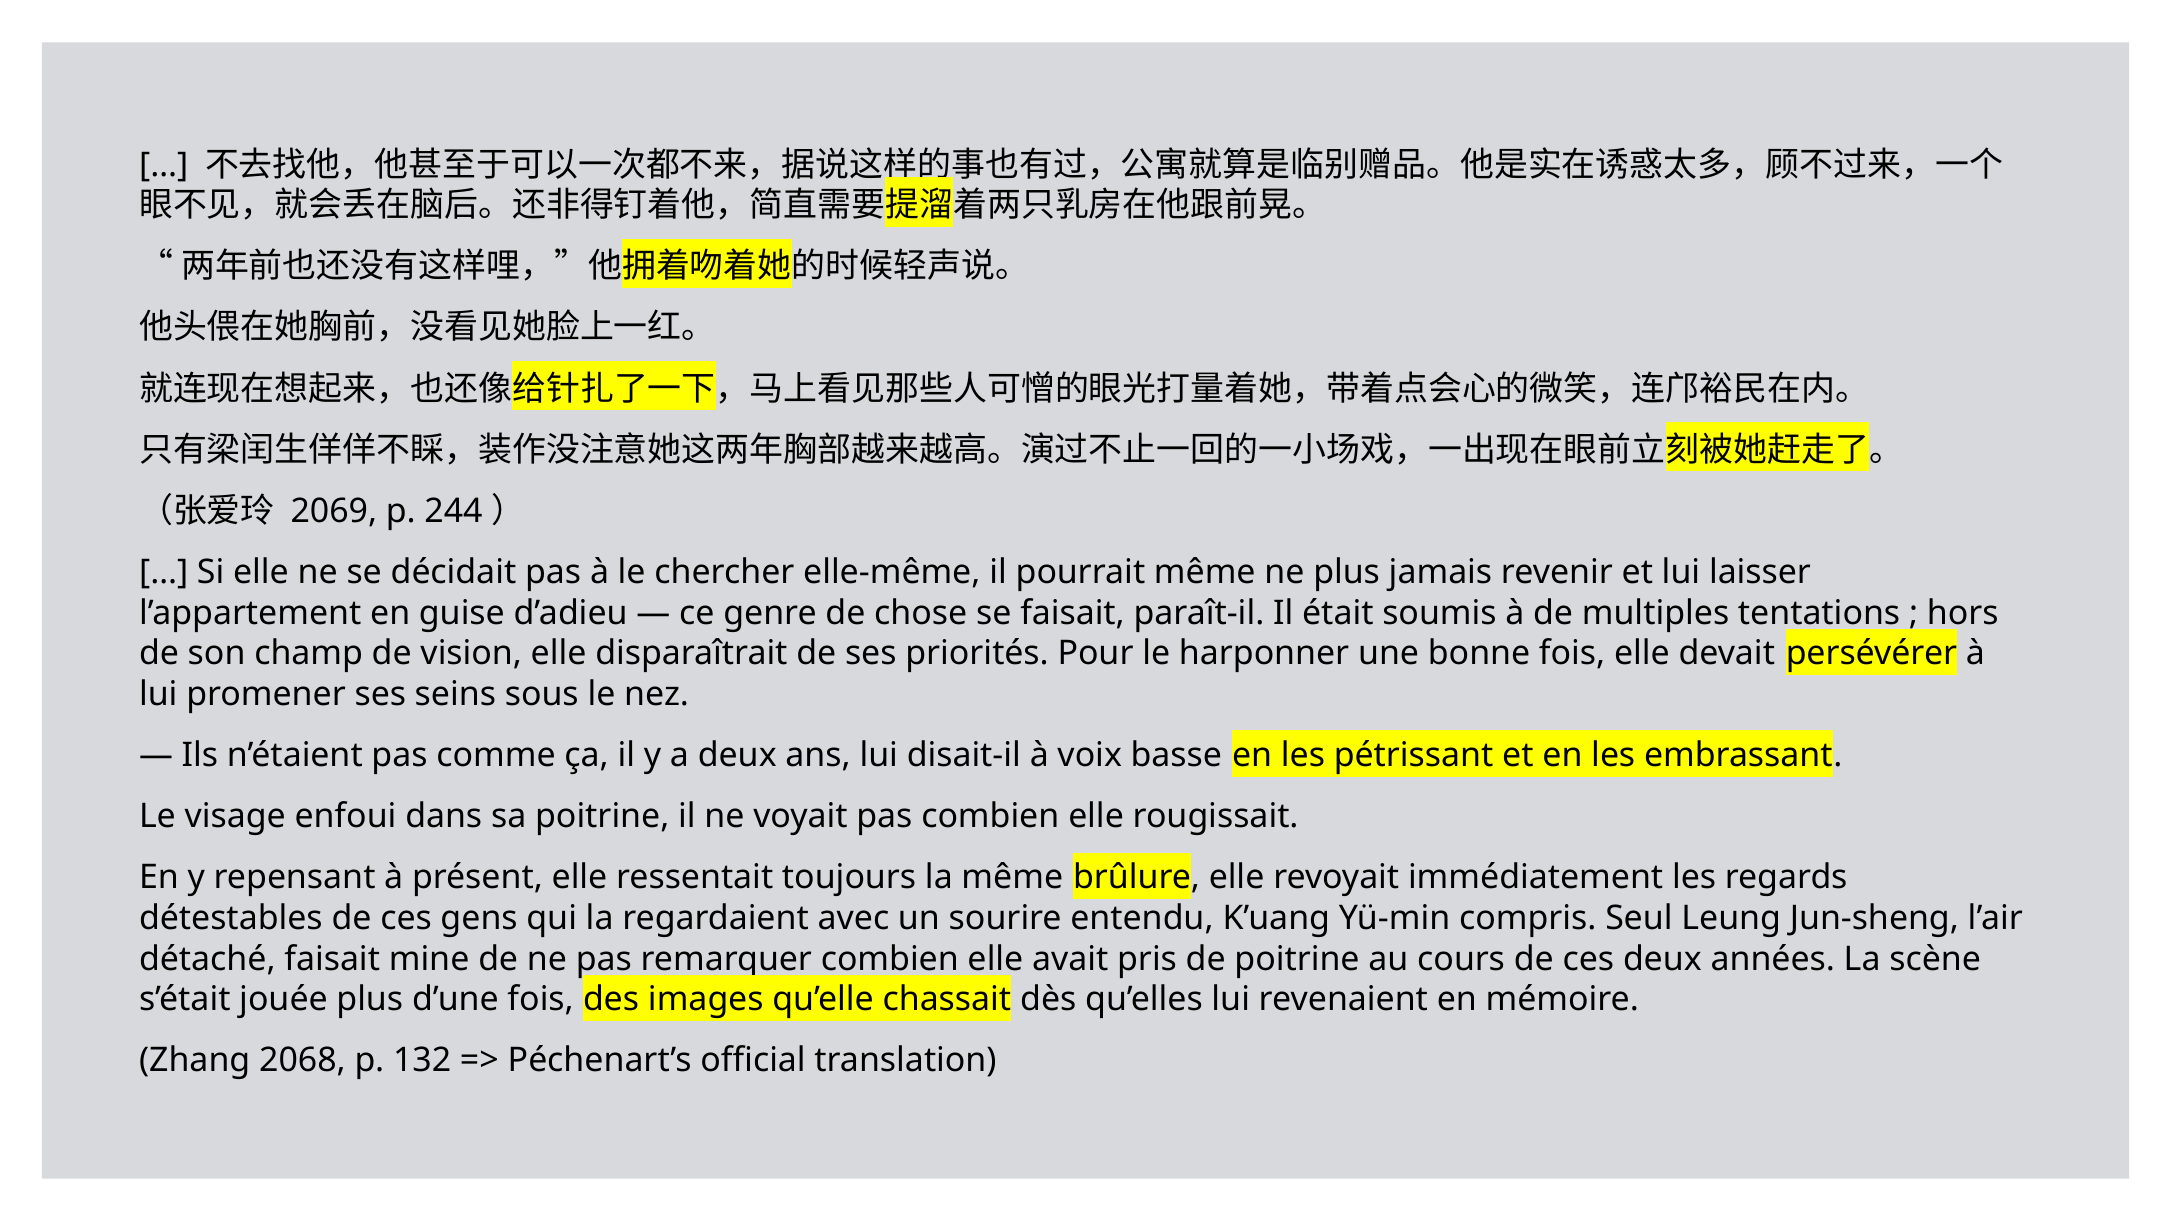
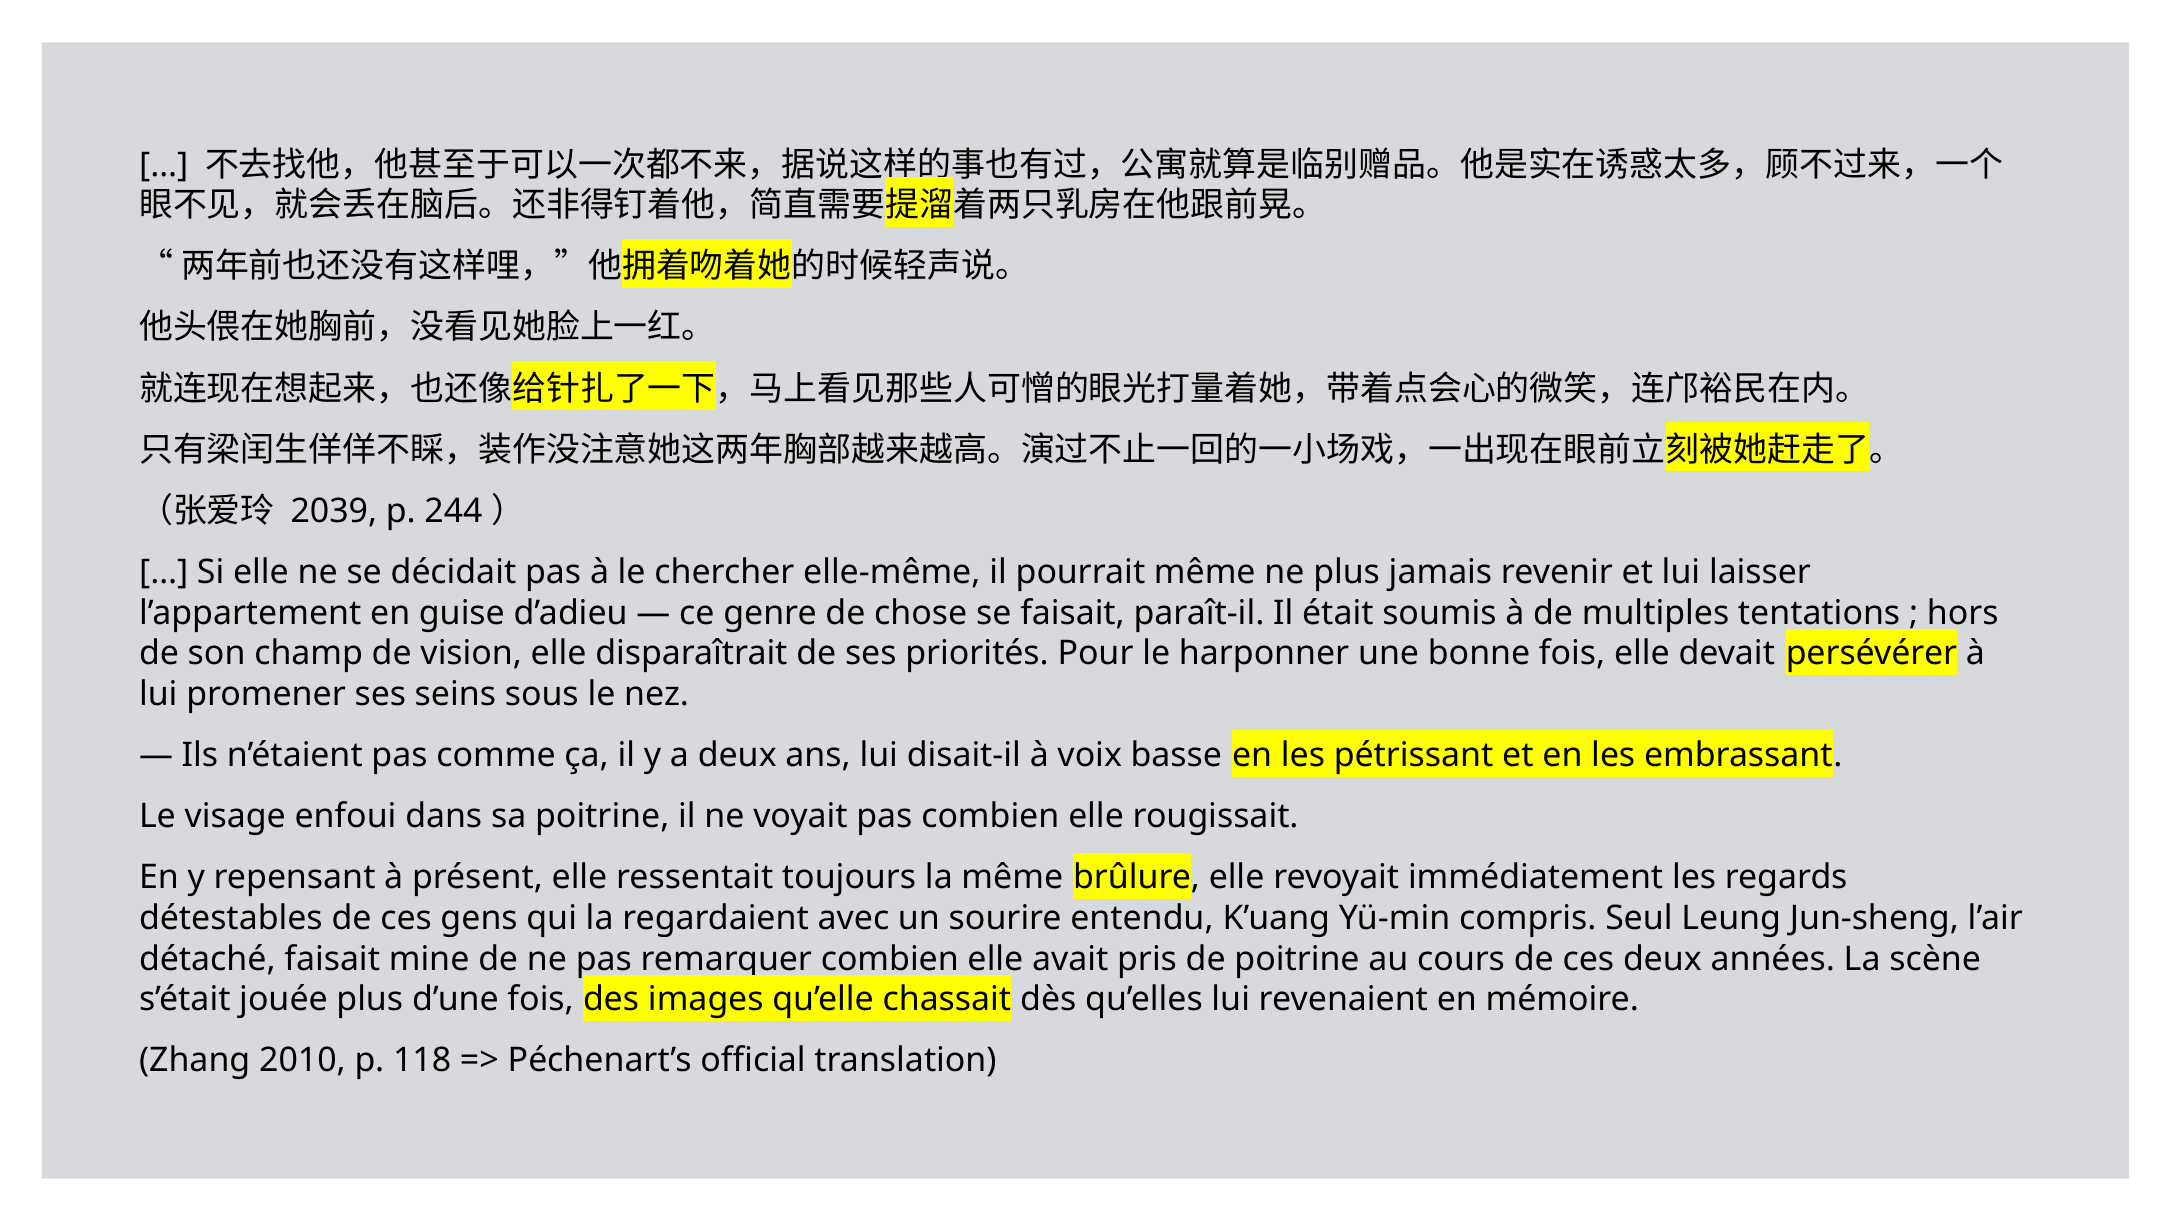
2069: 2069 -> 2039 (334, 511)
2068: 2068 -> 2010 (302, 1061)
132: 132 -> 118 (422, 1061)
